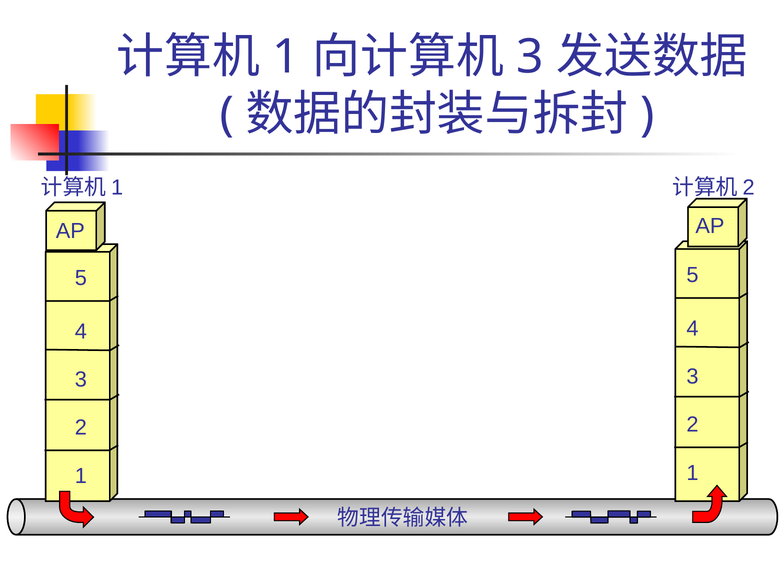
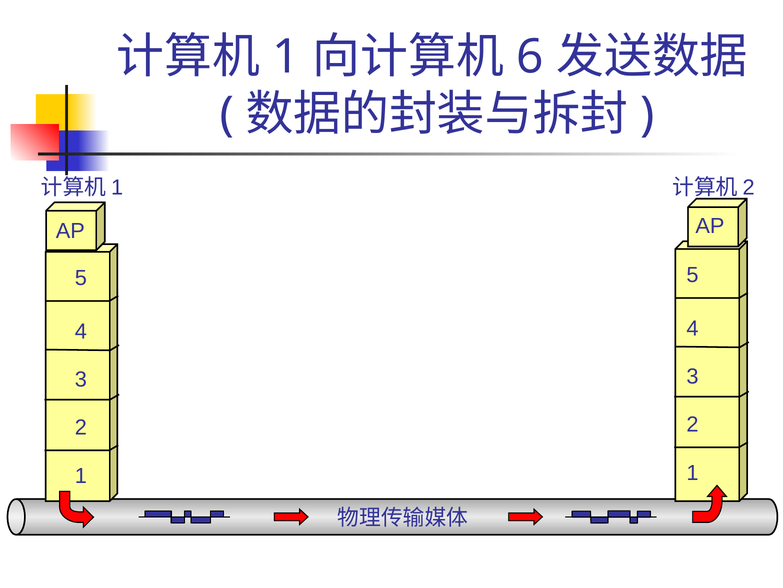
3: 3 -> 6 (530, 57)
